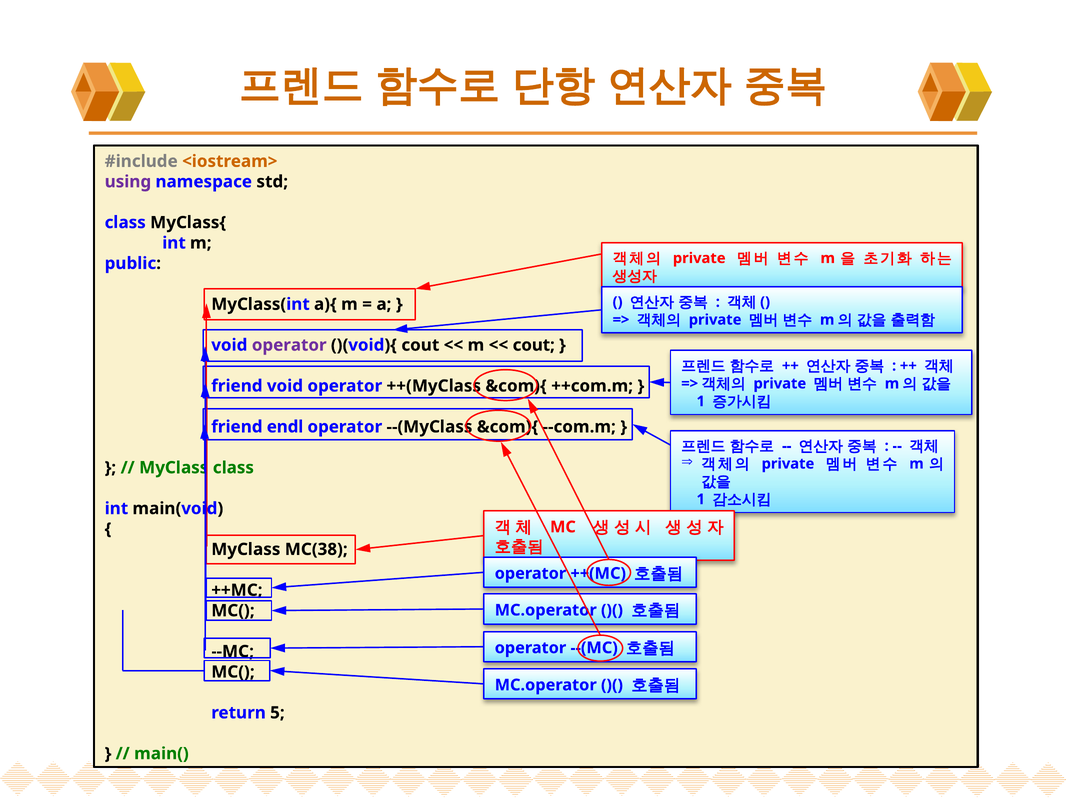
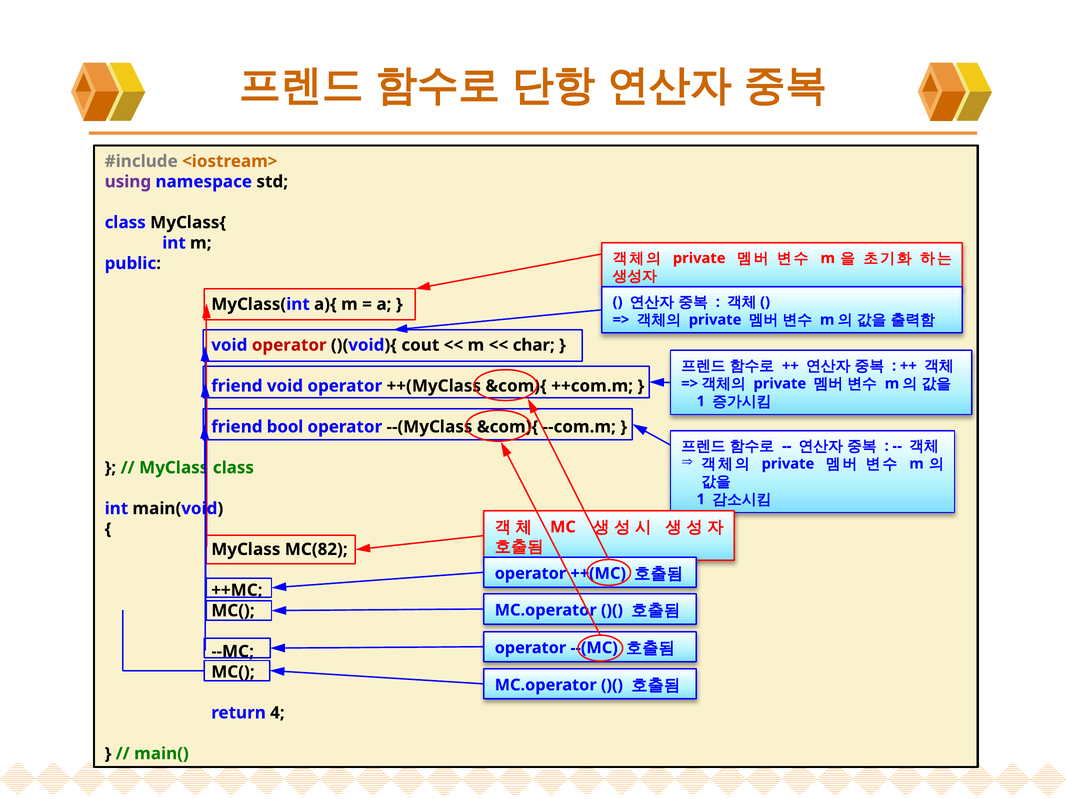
operator colour: purple -> red (289, 345)
cout: cout -> char (534, 345)
endl: endl -> bool (285, 427)
MC(38: MC(38 -> MC(82 (316, 550)
5: 5 -> 4 (277, 713)
